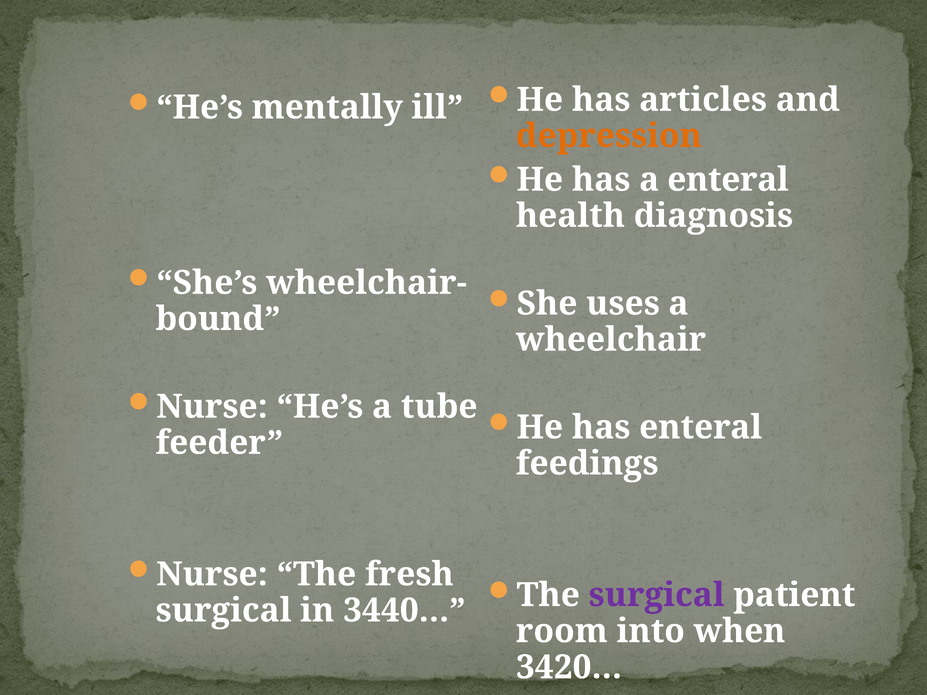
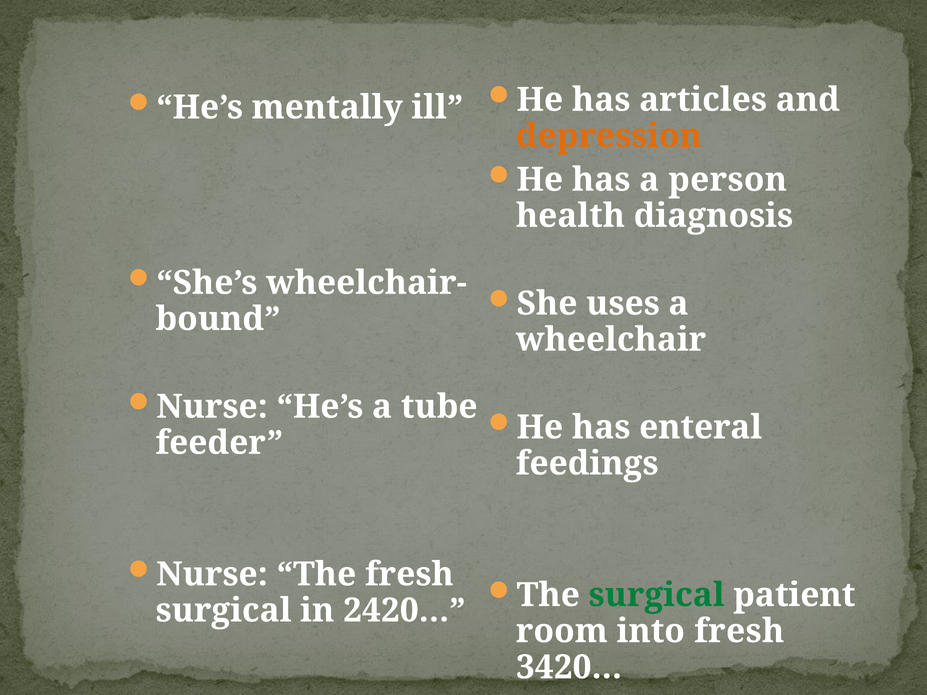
a enteral: enteral -> person (728, 180)
surgical colour: purple -> green (657, 595)
3440…: 3440… -> 2420… (404, 611)
into when: when -> fresh (739, 631)
